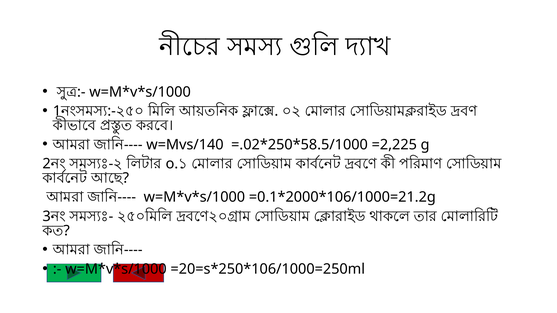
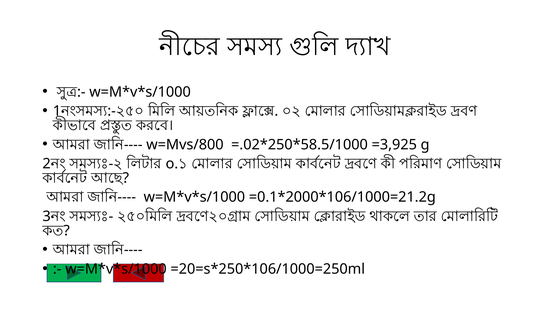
w=Mvs/140: w=Mvs/140 -> w=Mvs/800 (185, 145)
=2,225: =2,225 -> =3,925 (394, 145)
